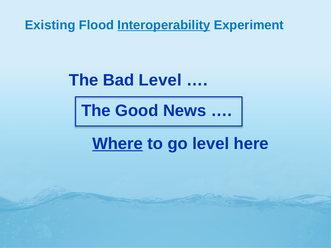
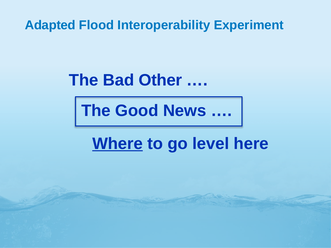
Existing: Existing -> Adapted (50, 25)
Interoperability underline: present -> none (164, 25)
Bad Level: Level -> Other (160, 80)
